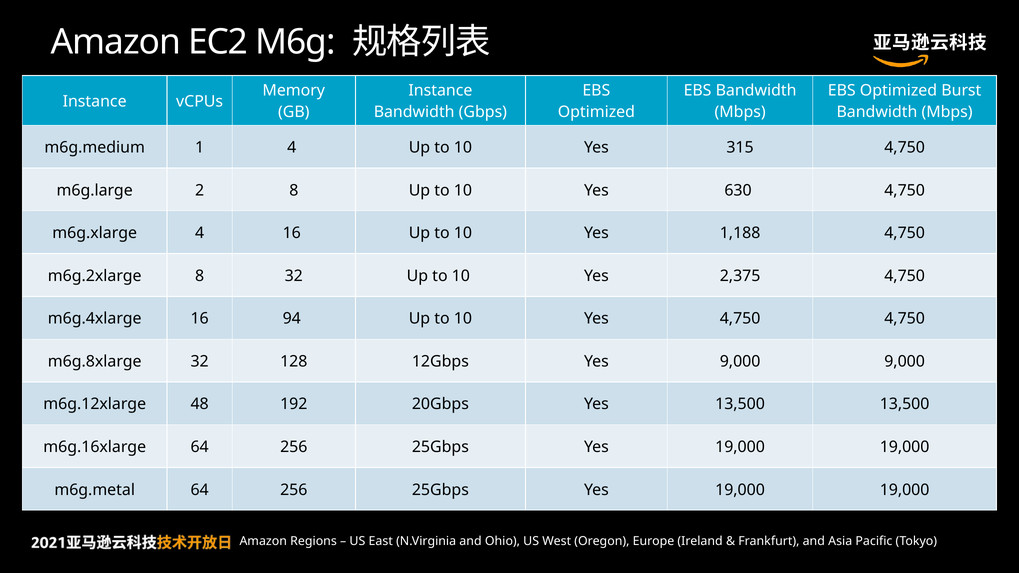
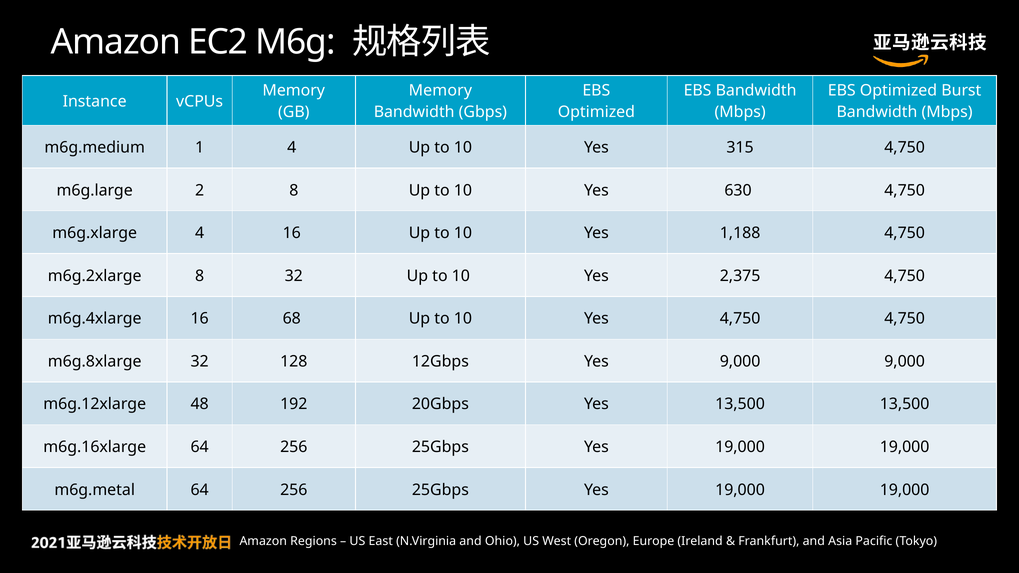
Instance: Instance -> Memory (440, 90)
94: 94 -> 68 (292, 319)
